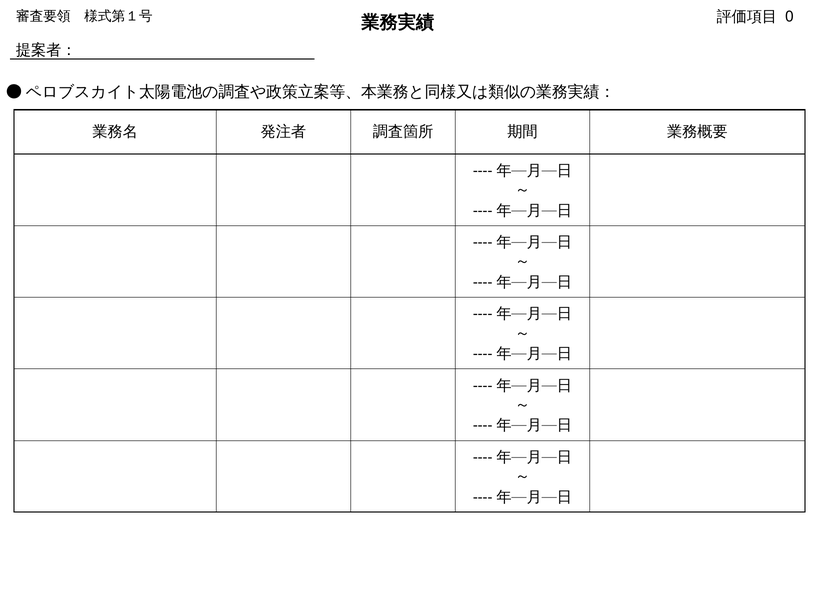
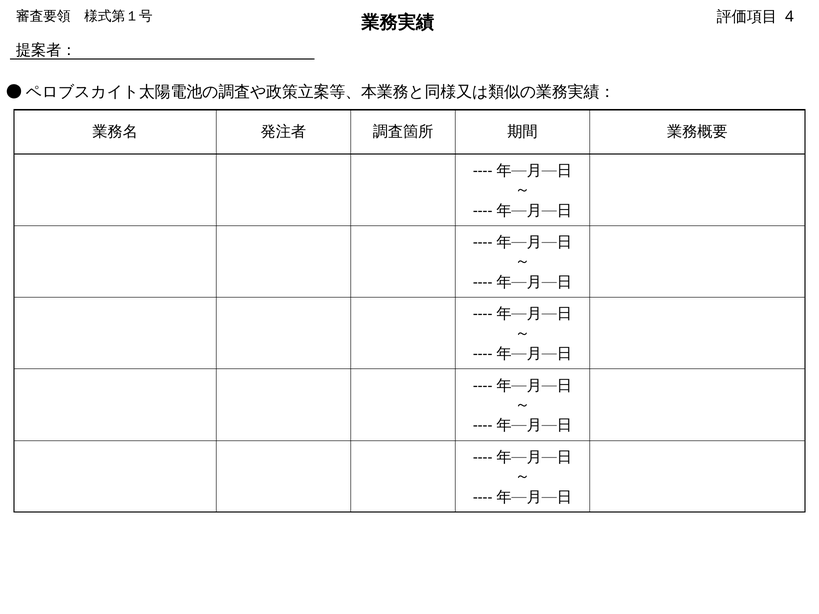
0: 0 -> 4 (789, 17)
